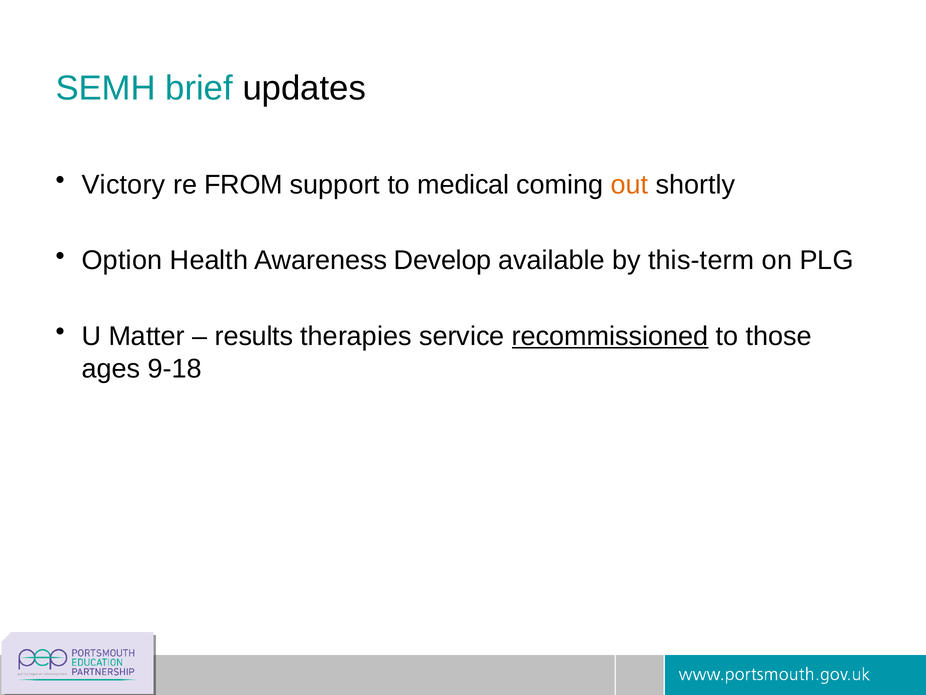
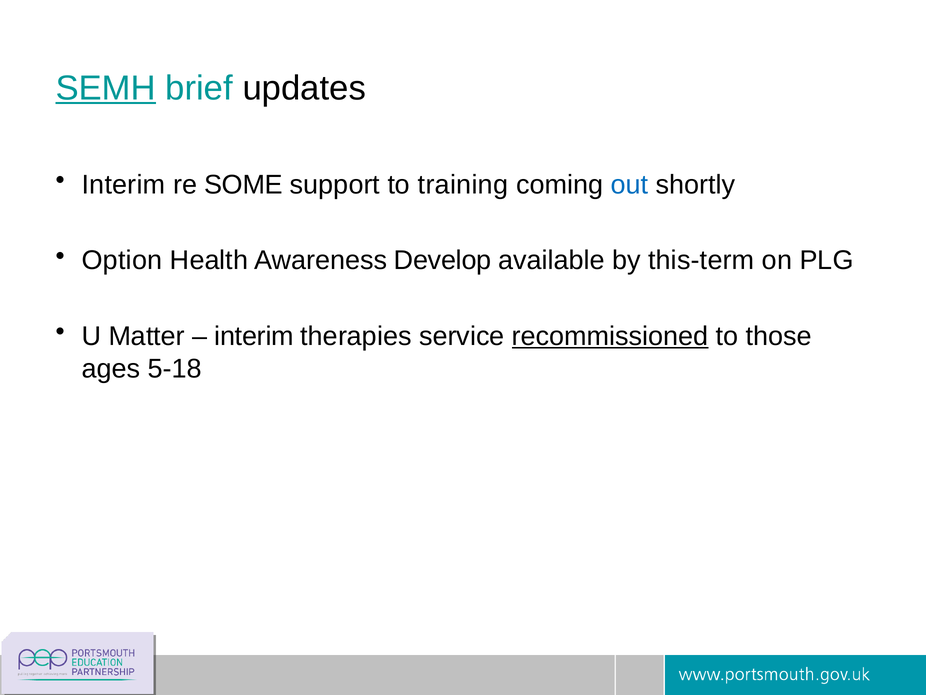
SEMH underline: none -> present (106, 88)
Victory: Victory -> Interim (123, 185)
FROM: FROM -> SOME (244, 185)
medical: medical -> training (463, 185)
out colour: orange -> blue (630, 185)
results: results -> interim (254, 336)
9-18: 9-18 -> 5-18 (175, 368)
